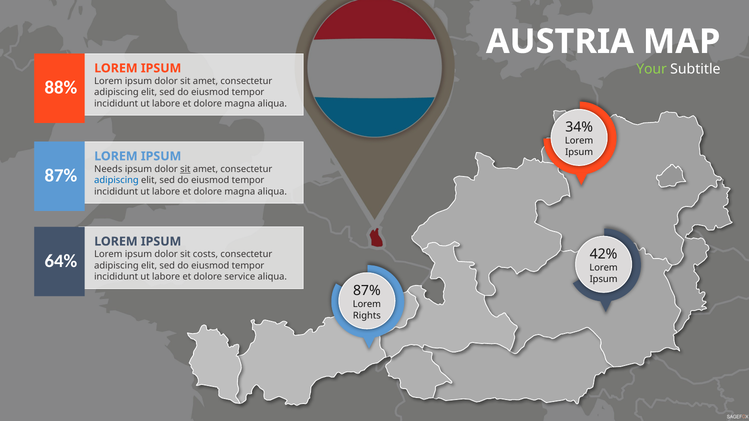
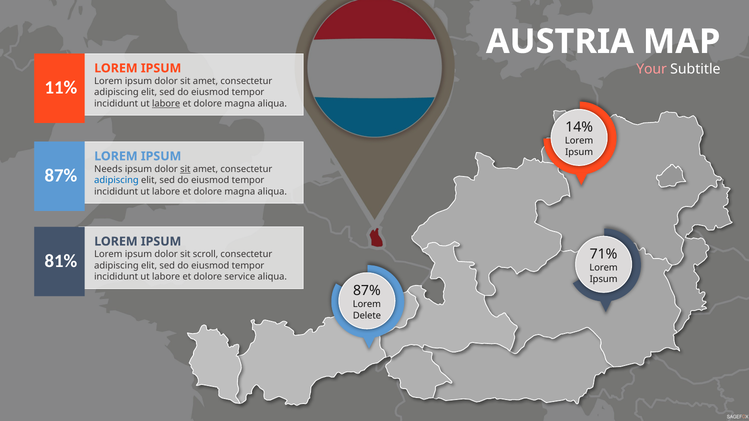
Your colour: light green -> pink (652, 69)
88%: 88% -> 11% (61, 88)
labore underline: none -> present (166, 104)
34%: 34% -> 14% (579, 127)
42%: 42% -> 71% (604, 254)
costs: costs -> scroll (206, 255)
64%: 64% -> 81% (61, 261)
Rights: Rights -> Delete (367, 316)
